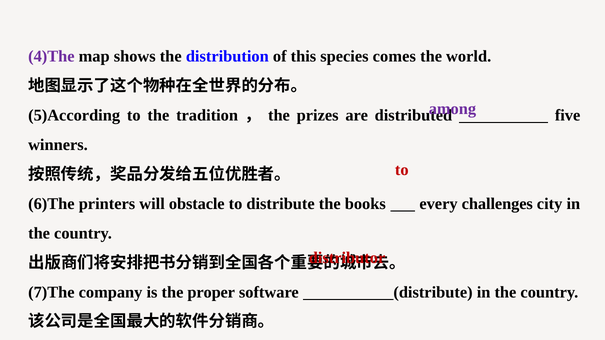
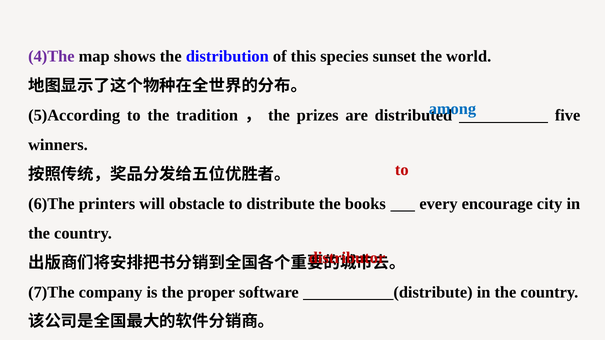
comes: comes -> sunset (394, 57)
among colour: purple -> blue (452, 109)
challenges: challenges -> encourage (497, 204)
